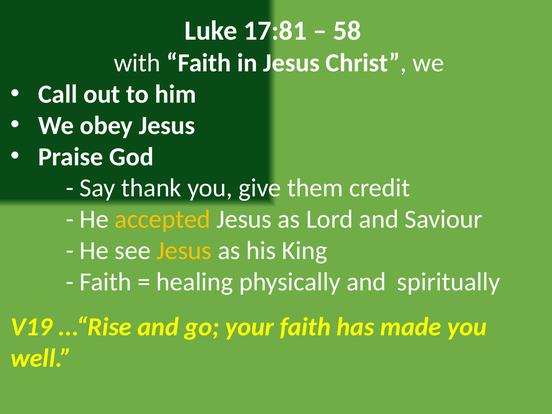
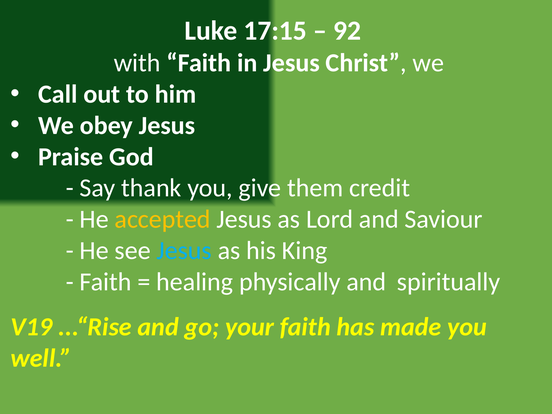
17:81: 17:81 -> 17:15 (275, 31)
58: 58 -> 92 (347, 31)
Jesus colour: yellow -> light blue (184, 251)
